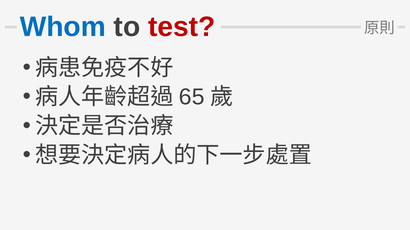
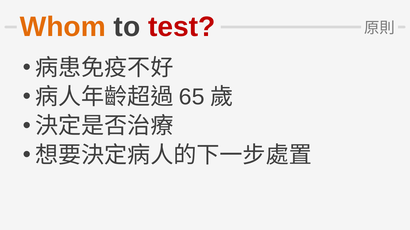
Whom colour: blue -> orange (63, 27)
